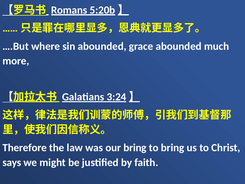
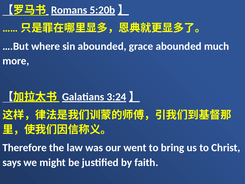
our bring: bring -> went (135, 148)
